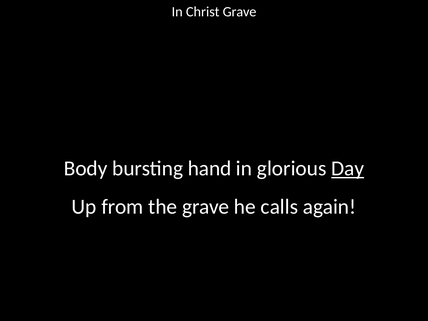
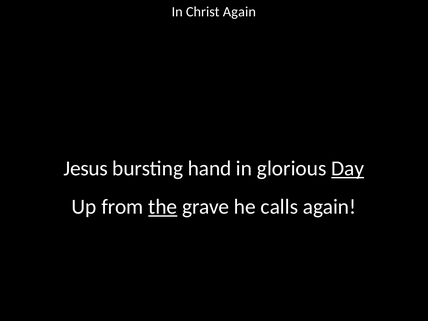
Christ Grave: Grave -> Again (239, 12)
Body: Body -> Jesus (86, 168)
the underline: none -> present (163, 207)
